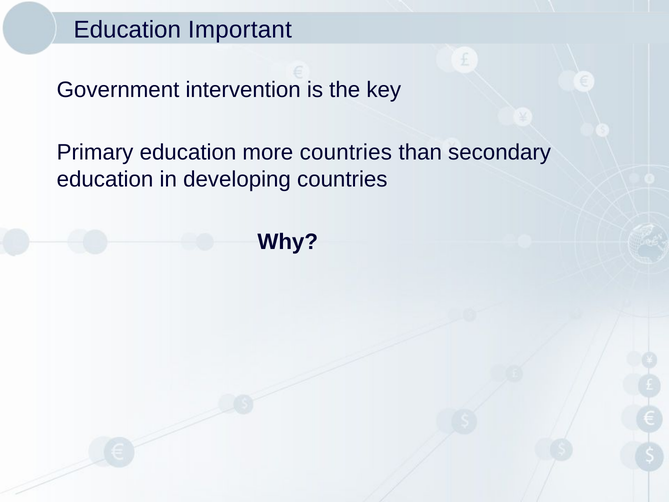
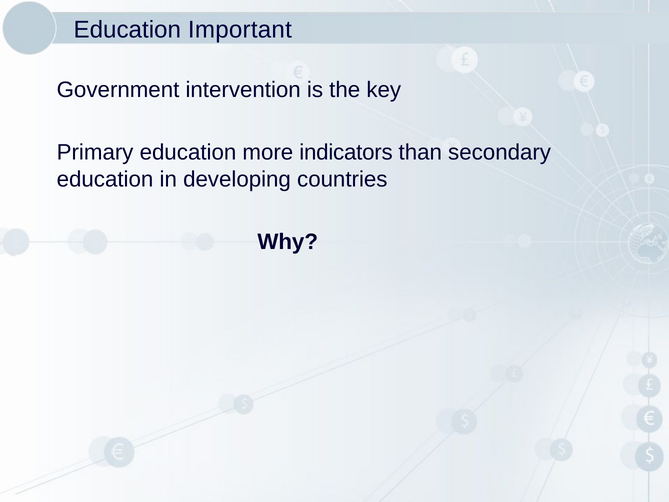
more countries: countries -> indicators (346, 152)
